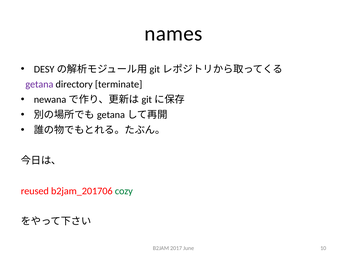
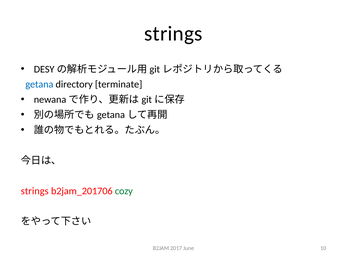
names: names -> strings (173, 34)
getana colour: purple -> blue (39, 84)
reused: reused -> strings (35, 191)
